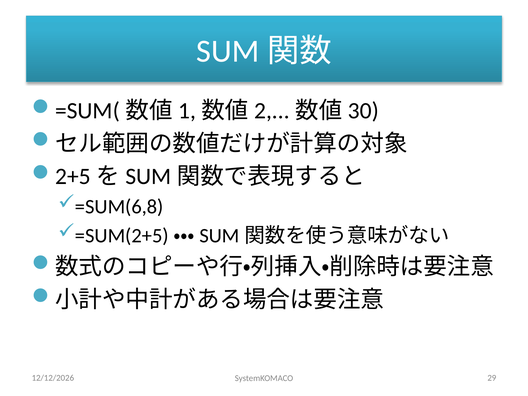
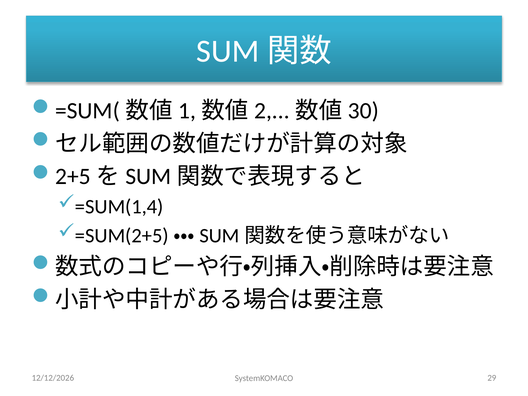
=SUM(6,8: =SUM(6,8 -> =SUM(1,4 (119, 207)
